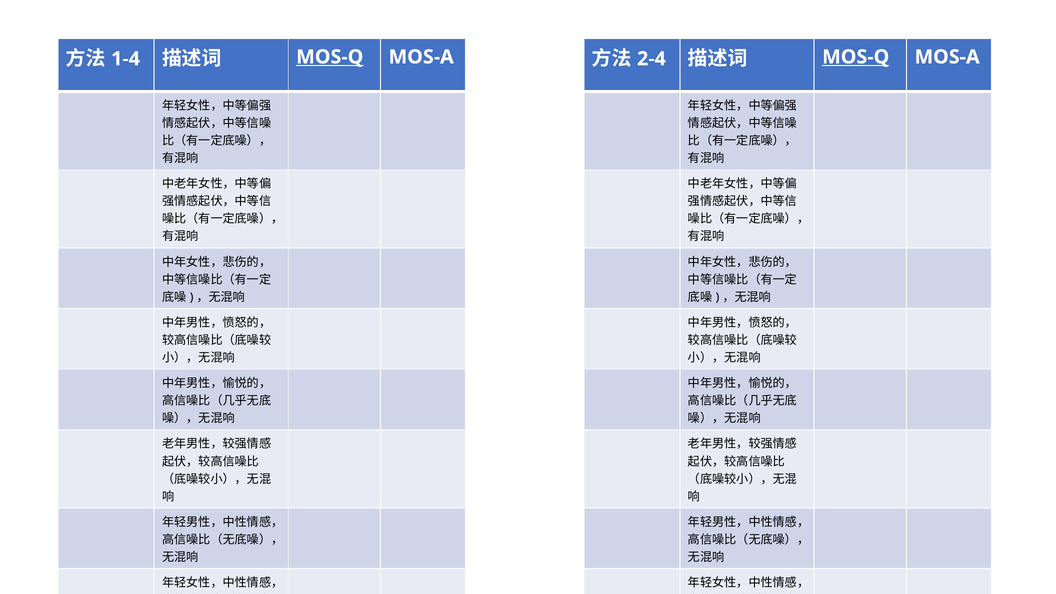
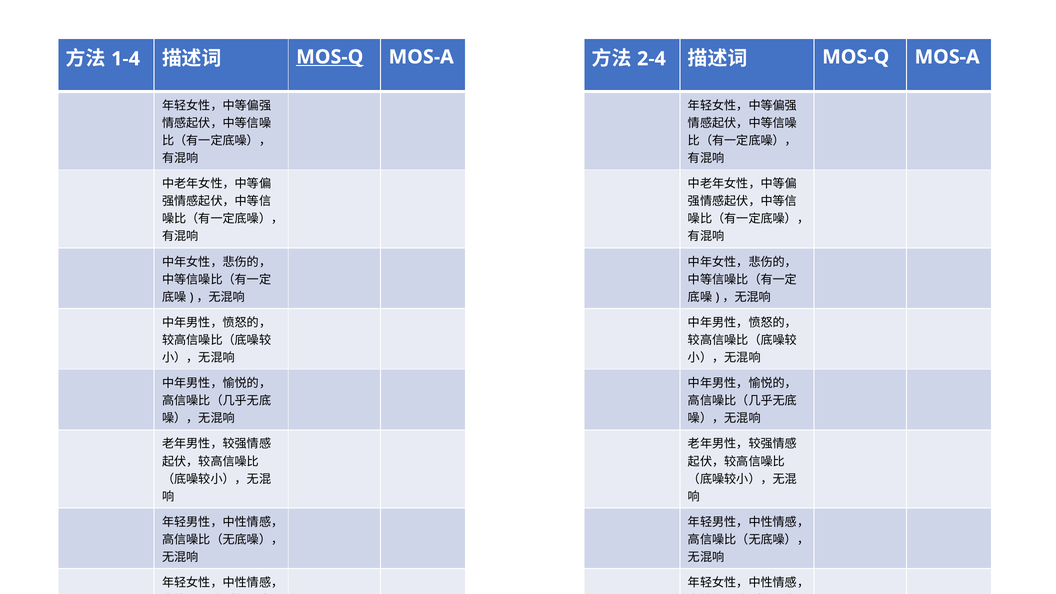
MOS-Q underline: present -> none (856, 57)
